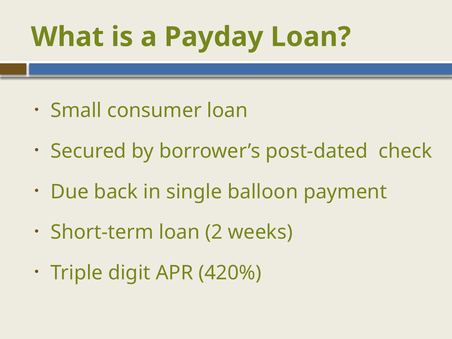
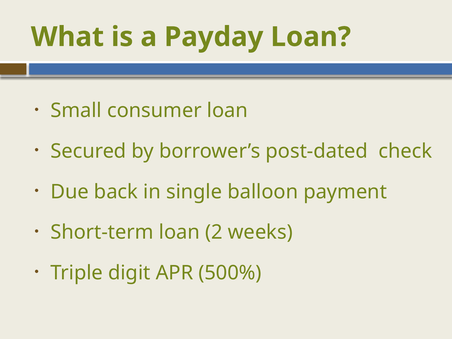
420%: 420% -> 500% (230, 273)
